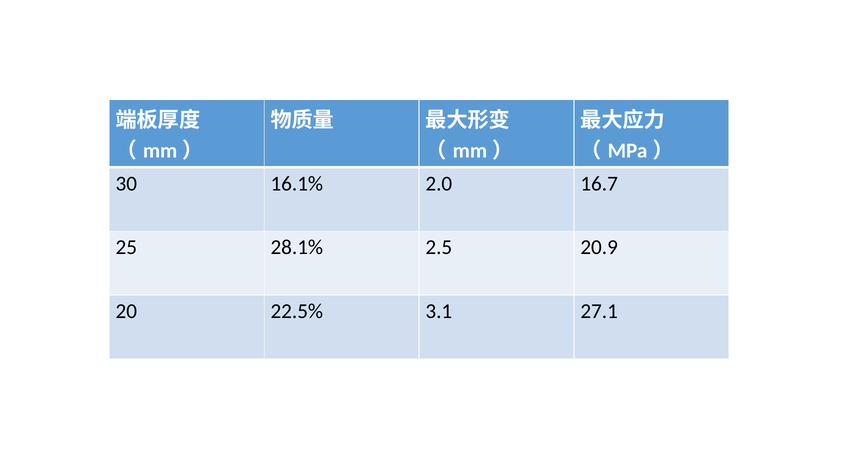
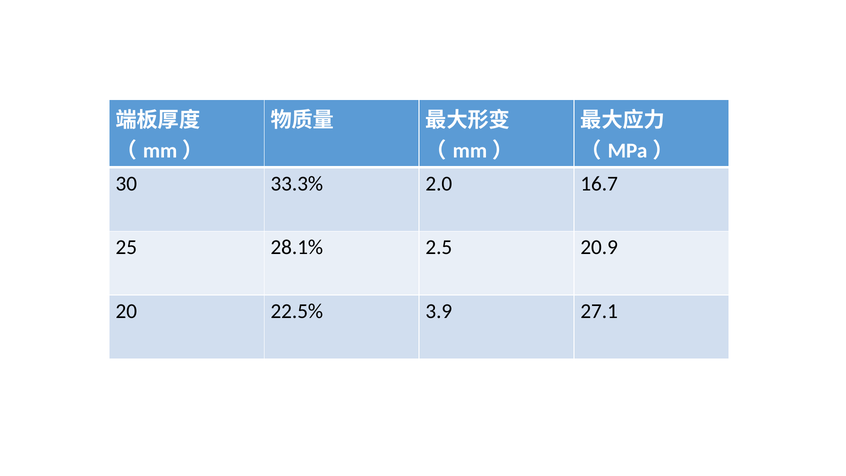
16.1%: 16.1% -> 33.3% (297, 183)
3.1: 3.1 -> 3.9 (439, 311)
